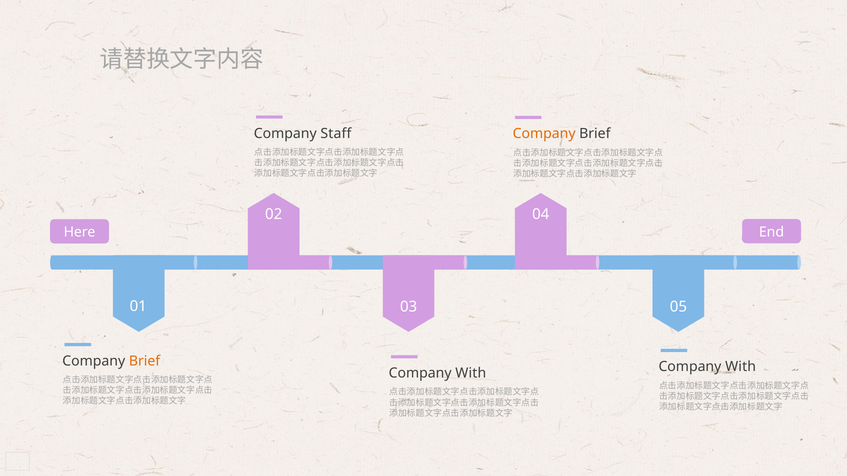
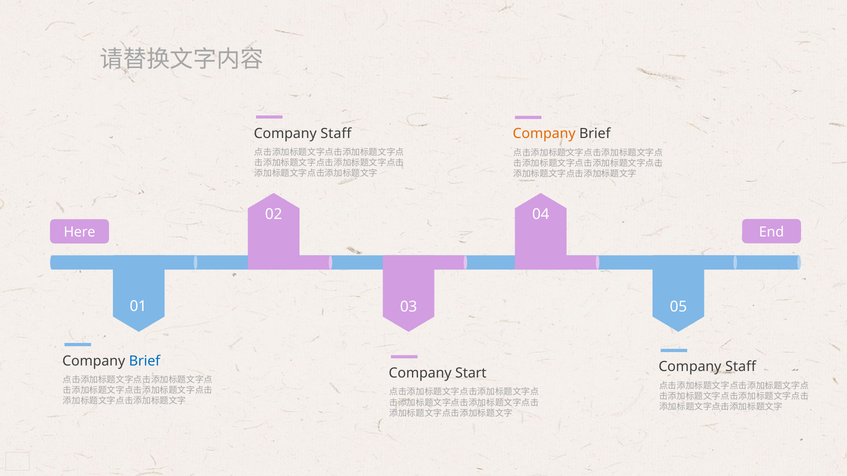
Brief colour: orange -> blue (145, 361)
With: With -> Staff (741, 367)
With: With -> Start (471, 374)
